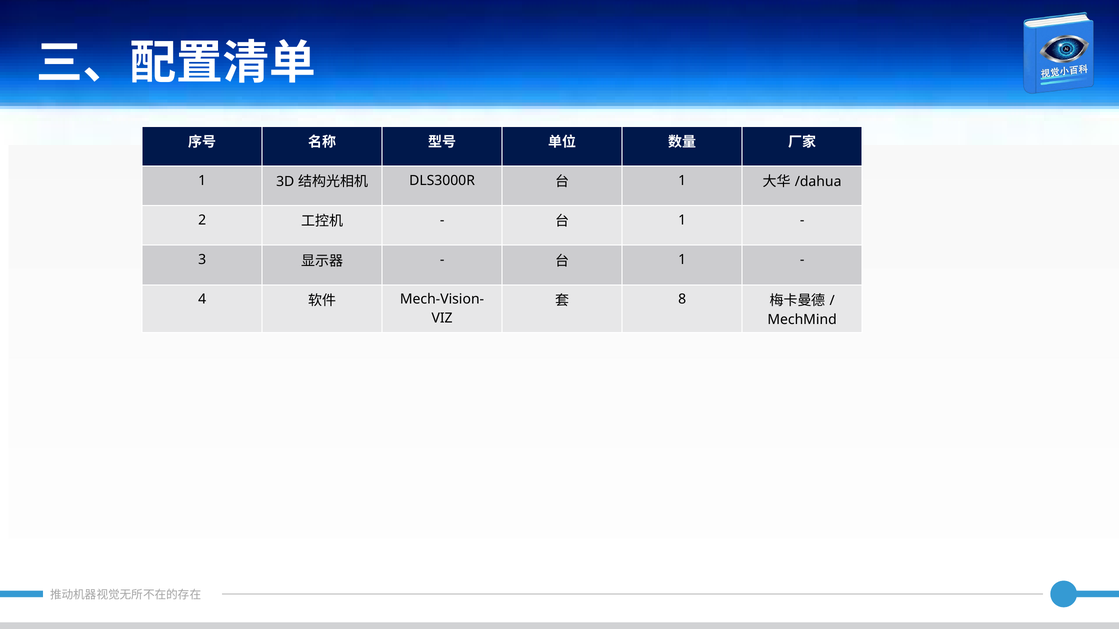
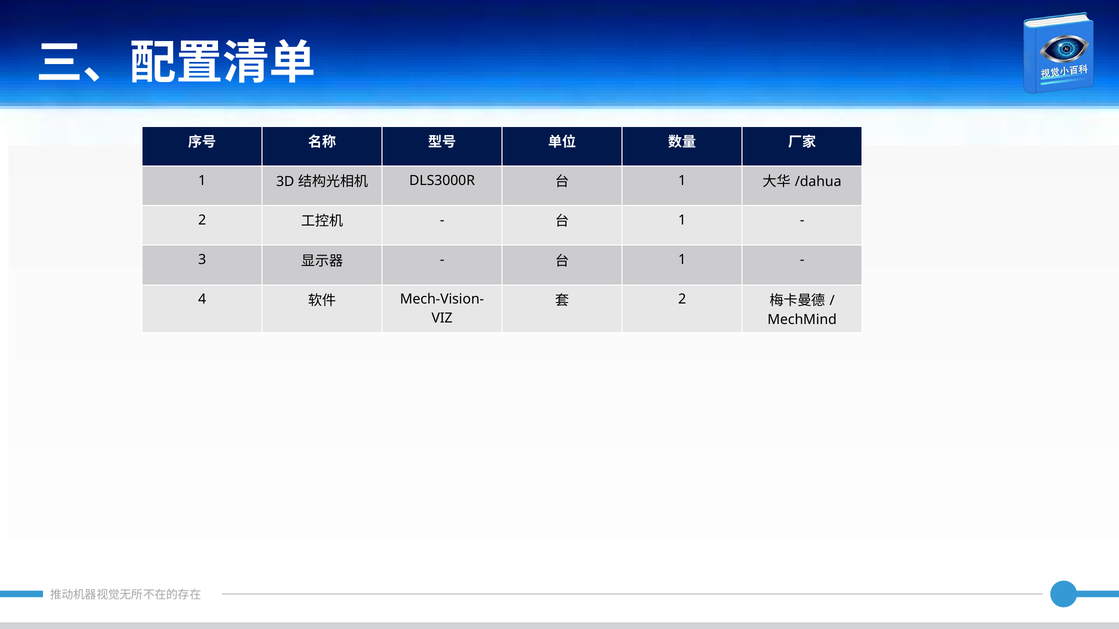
8: 8 -> 2 (682, 300)
